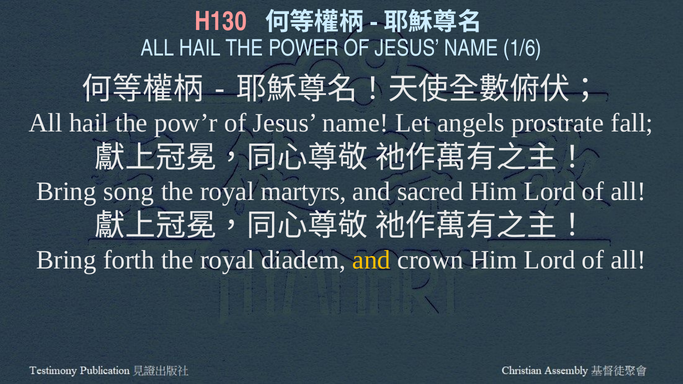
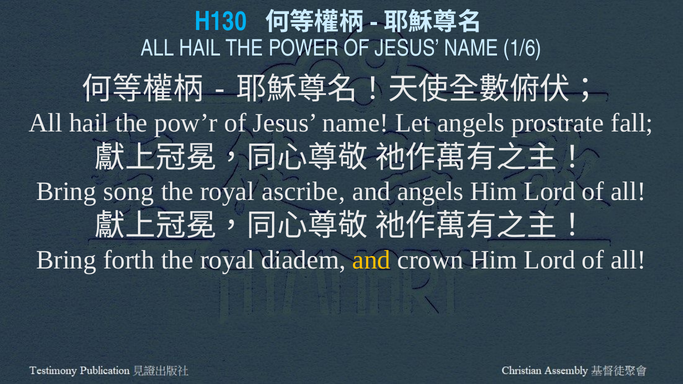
H130 colour: pink -> light blue (221, 21)
martyrs: martyrs -> ascribe (303, 192)
and sacred: sacred -> angels (431, 192)
